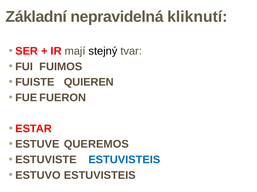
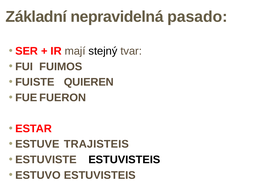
kliknutí: kliknutí -> pasado (197, 17)
QUEREMOS: QUEREMOS -> TRAJISTEIS (96, 145)
ESTUVISTEIS colour: blue -> black (124, 160)
